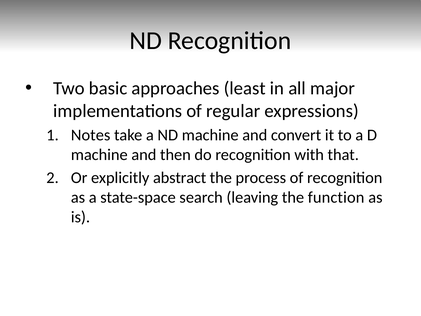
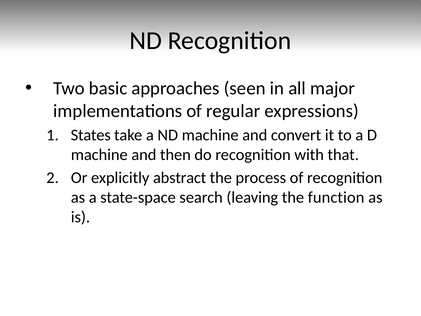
least: least -> seen (245, 88)
Notes: Notes -> States (91, 135)
